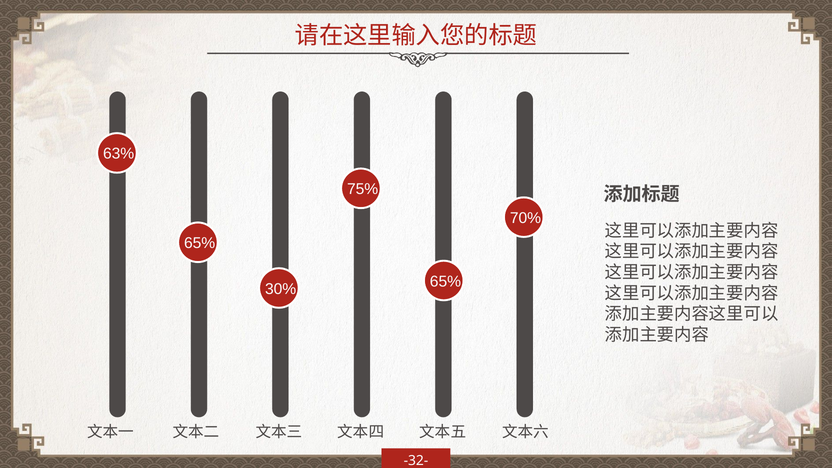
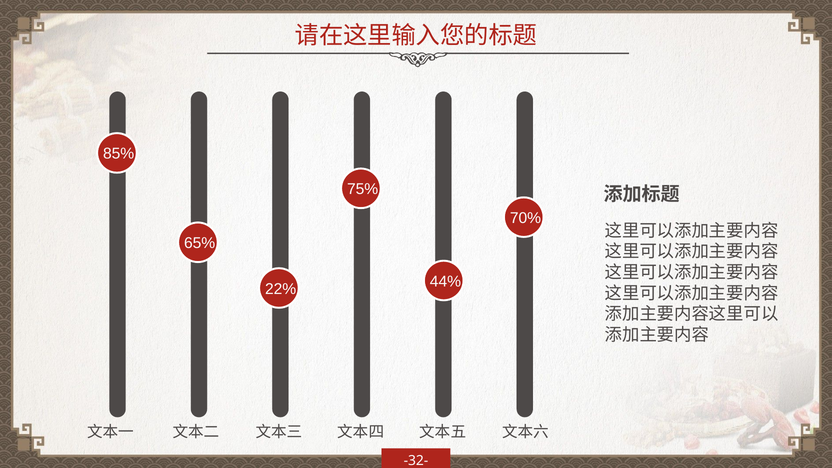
63%: 63% -> 85% (119, 154)
65%: 65% -> 44% (445, 281)
30%: 30% -> 22% (281, 289)
